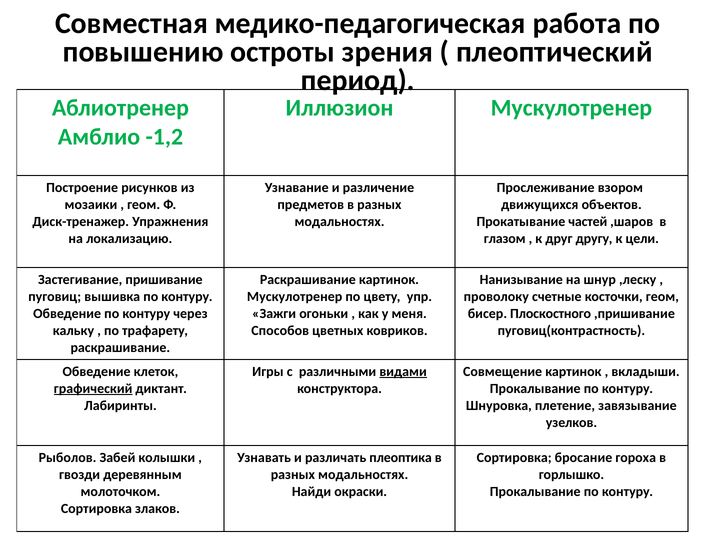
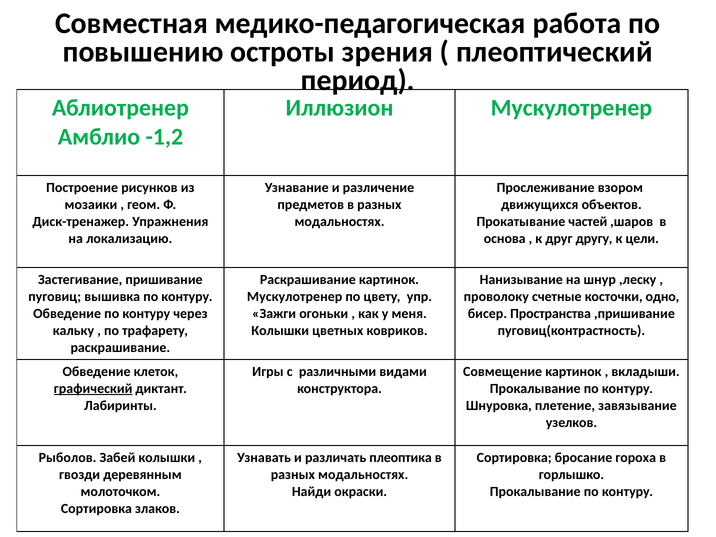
глазом: глазом -> основа (505, 239)
косточки геом: геом -> одно (662, 297)
Плоскостного: Плоскостного -> Пространства (551, 314)
Способов: Способов -> Колышки (280, 331)
видами underline: present -> none (403, 372)
